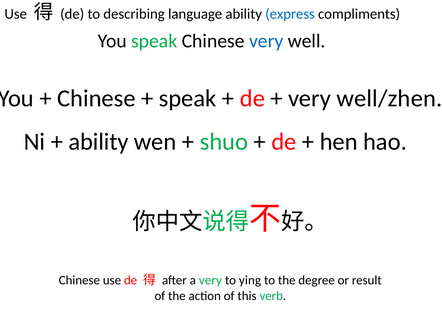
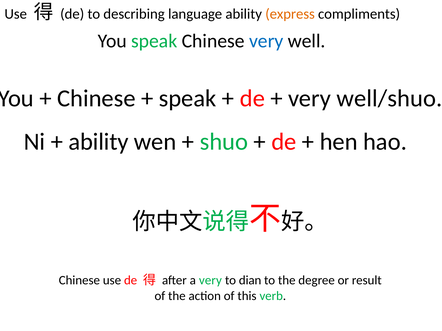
express colour: blue -> orange (290, 14)
well/zhen: well/zhen -> well/shuo (389, 99)
ying: ying -> dian (250, 281)
